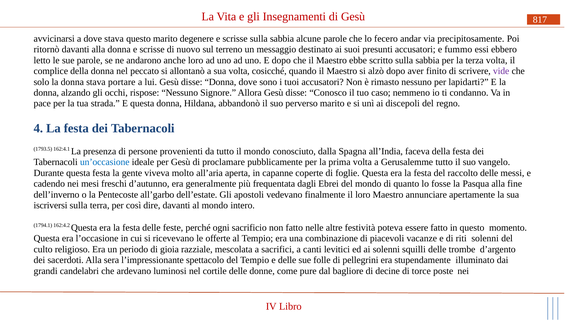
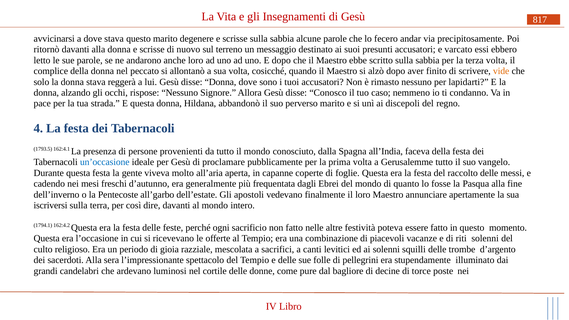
fummo: fummo -> varcato (458, 50)
vide colour: purple -> orange (501, 71)
portare: portare -> reggerà (122, 82)
